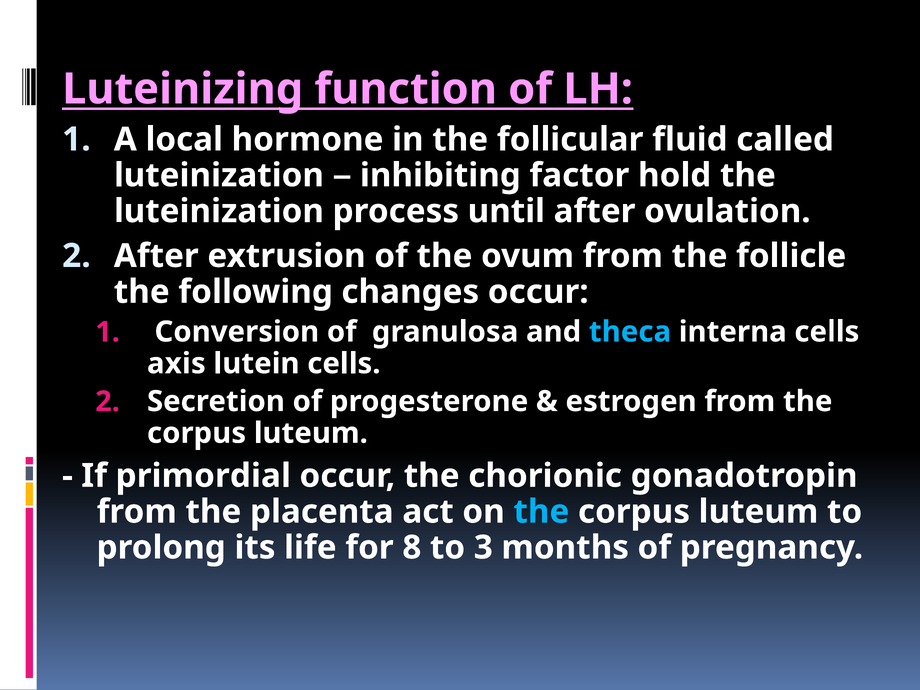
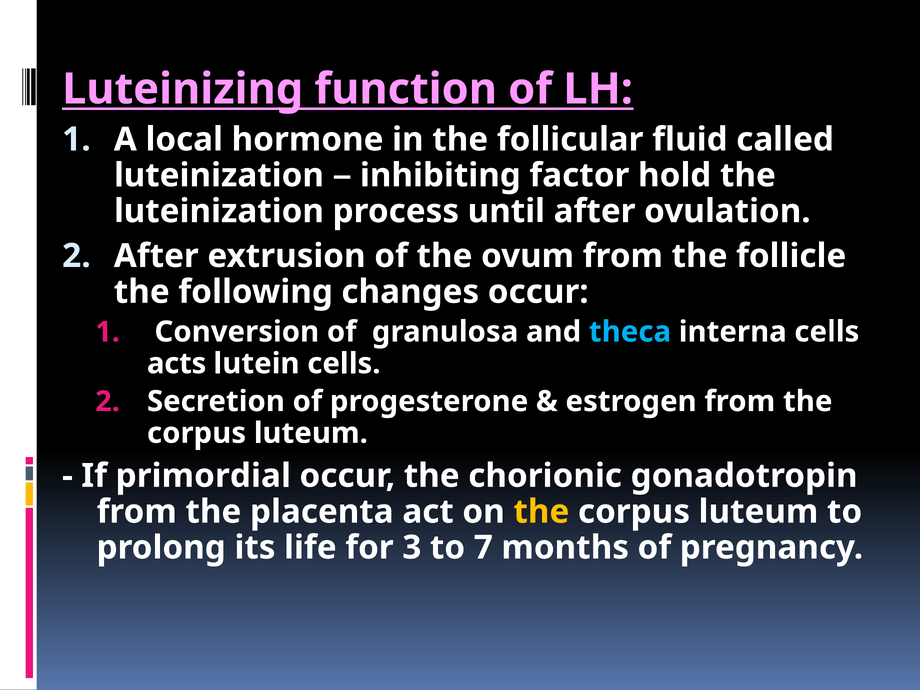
axis: axis -> acts (177, 364)
the colour: light blue -> yellow (541, 512)
8: 8 -> 3 (412, 548)
3: 3 -> 7 (483, 548)
